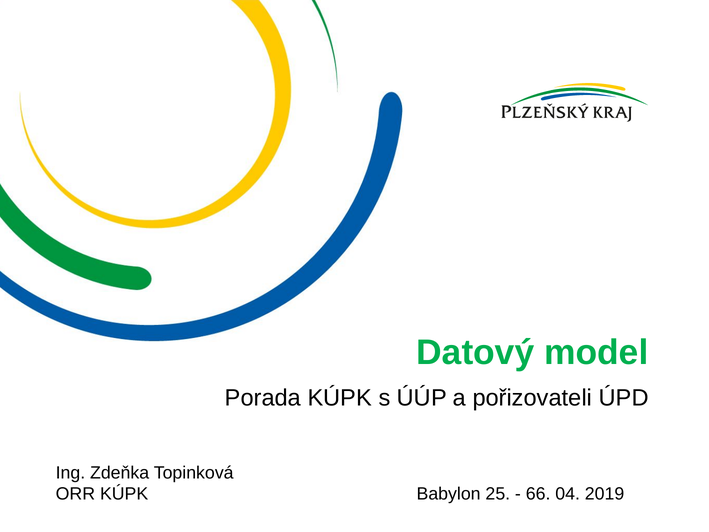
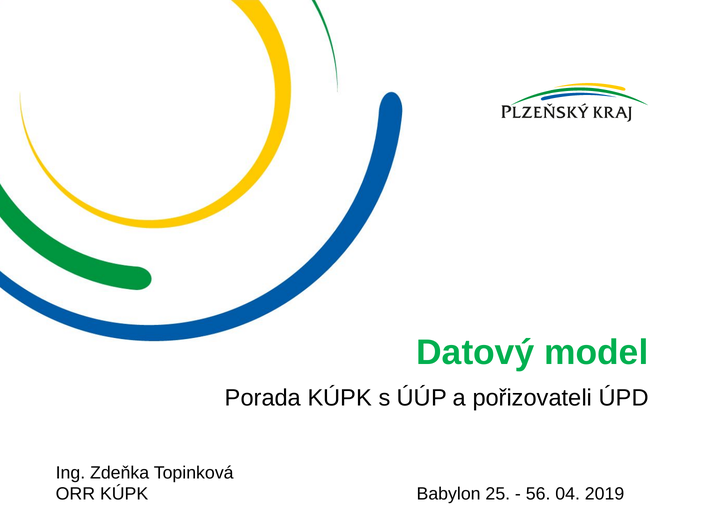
66: 66 -> 56 (538, 494)
